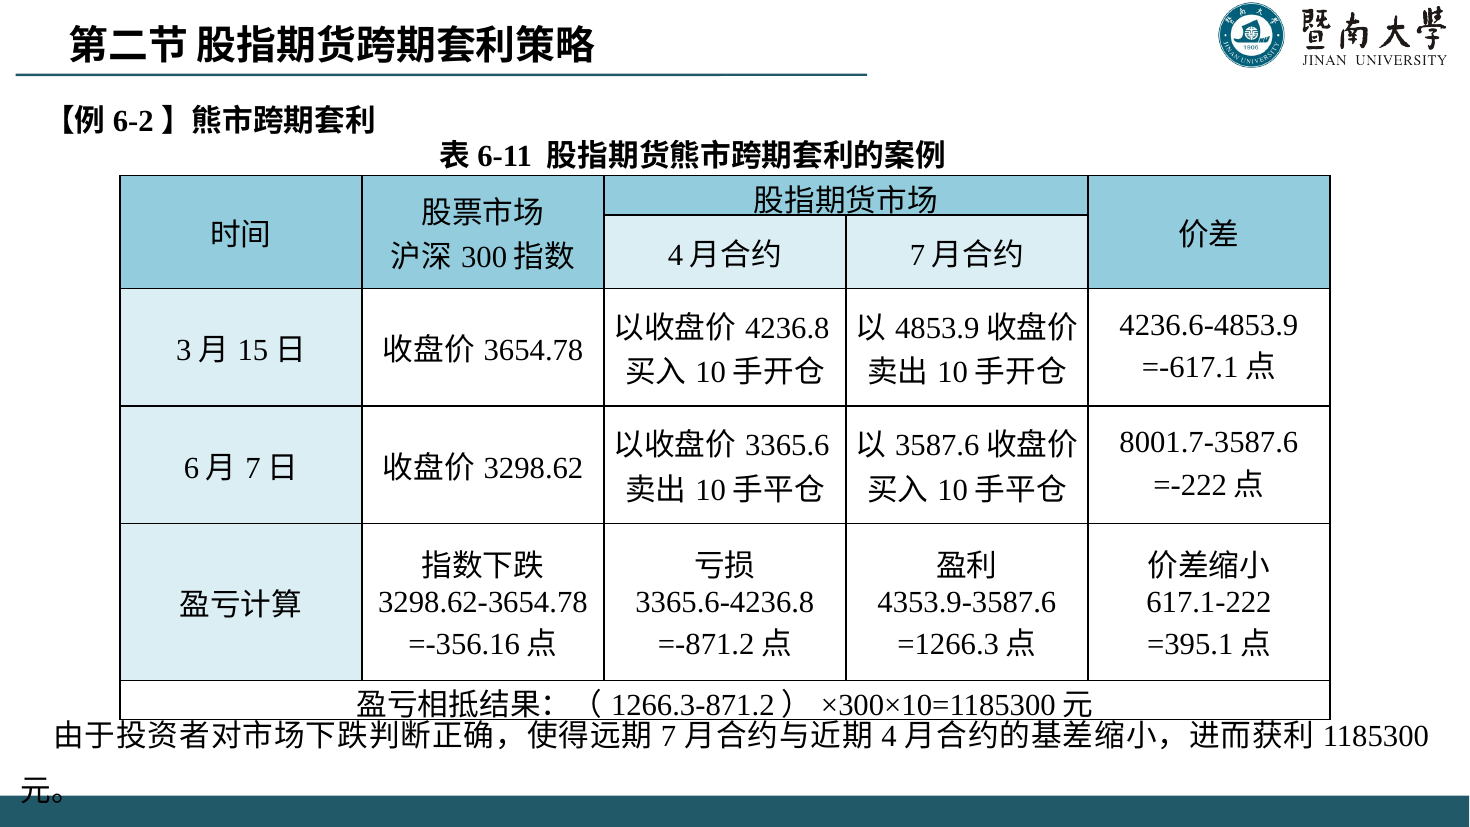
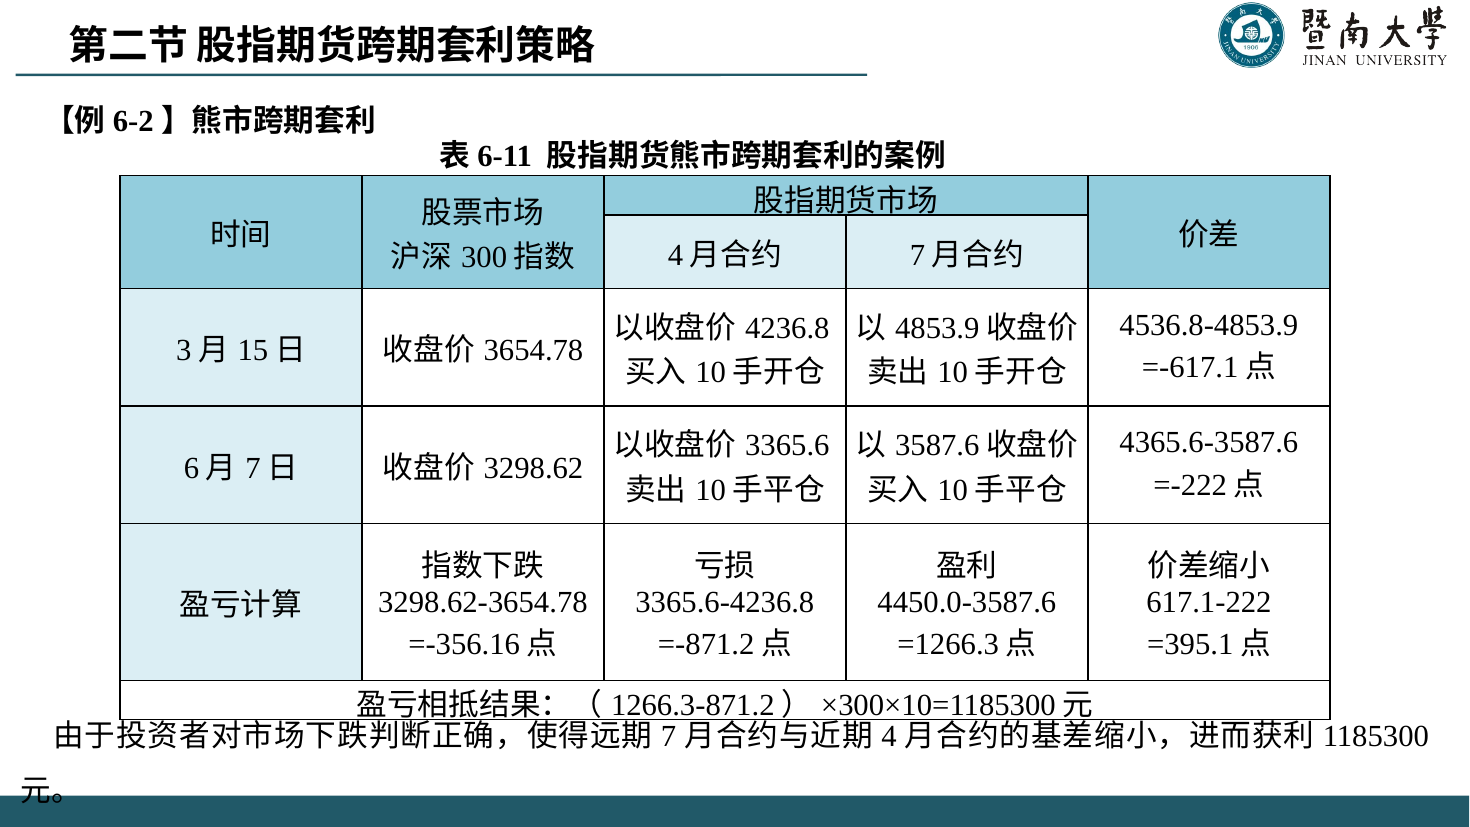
4236.6-4853.9: 4236.6-4853.9 -> 4536.8-4853.9 (1209, 325)
8001.7-3587.6: 8001.7-3587.6 -> 4365.6-3587.6 (1209, 443)
4353.9-3587.6: 4353.9-3587.6 -> 4450.0-3587.6 (967, 602)
